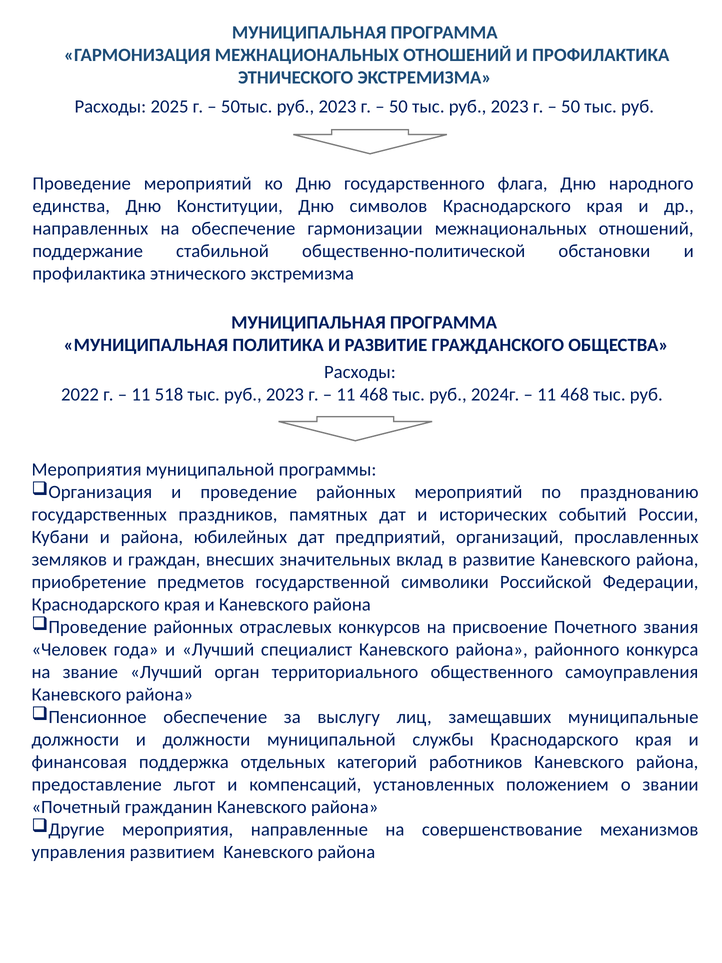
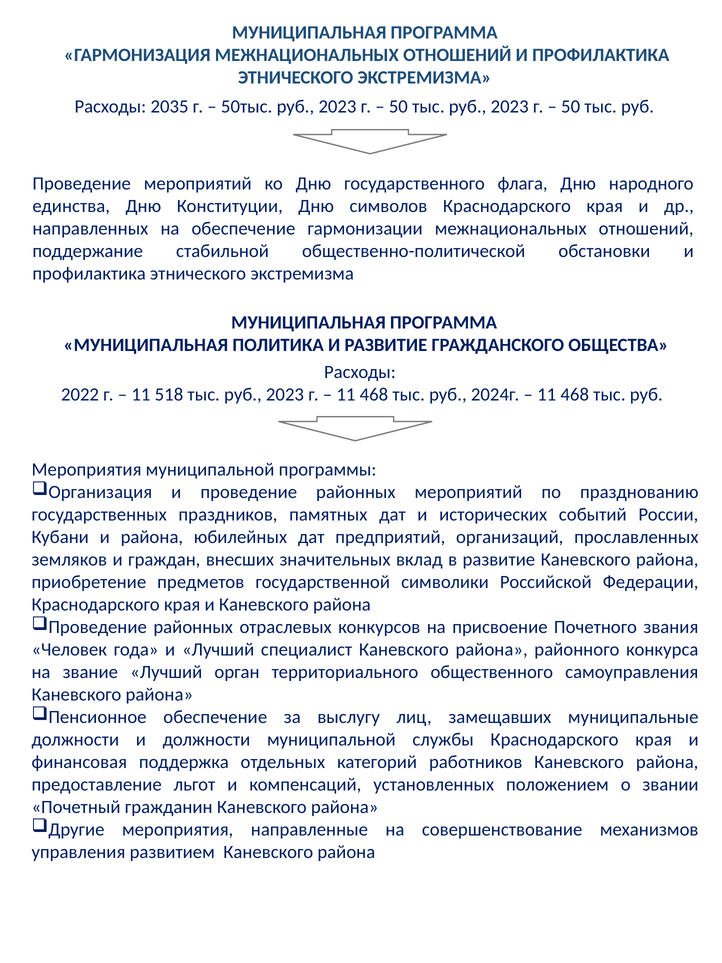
2025: 2025 -> 2035 (170, 107)
